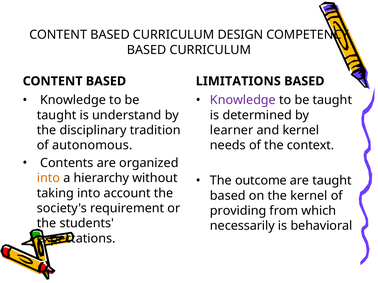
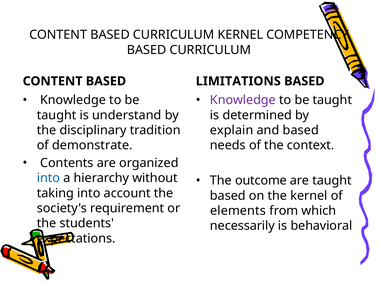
CURRICULUM DESIGN: DESIGN -> KERNEL (240, 35)
learner: learner -> explain (232, 130)
and kernel: kernel -> based (301, 130)
autonomous: autonomous -> demonstrate (92, 146)
into colour: orange -> blue (48, 178)
providing: providing -> elements (238, 211)
